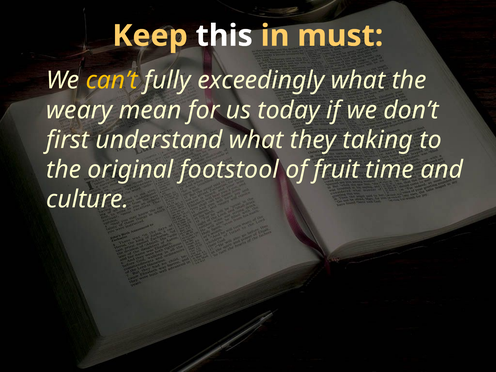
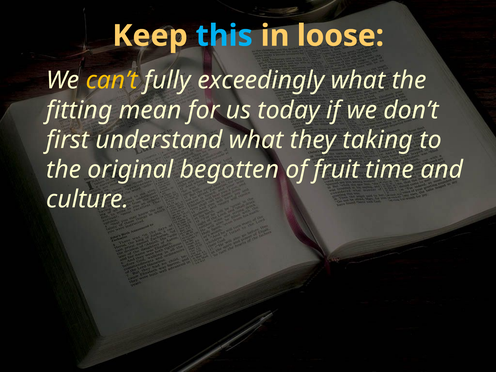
this colour: white -> light blue (224, 36)
must: must -> loose (340, 36)
weary: weary -> fitting (79, 110)
footstool: footstool -> begotten (229, 170)
